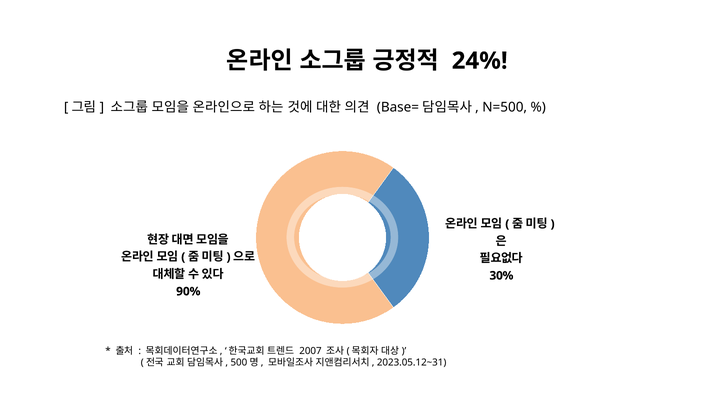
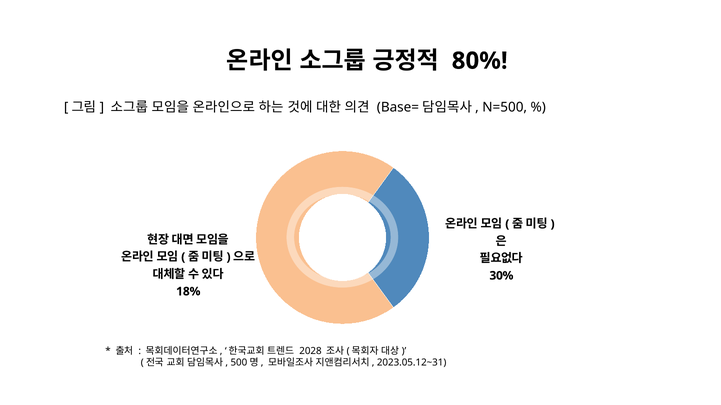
24%: 24% -> 80% (480, 61)
90%: 90% -> 18% (188, 292)
2007: 2007 -> 2028 (311, 351)
